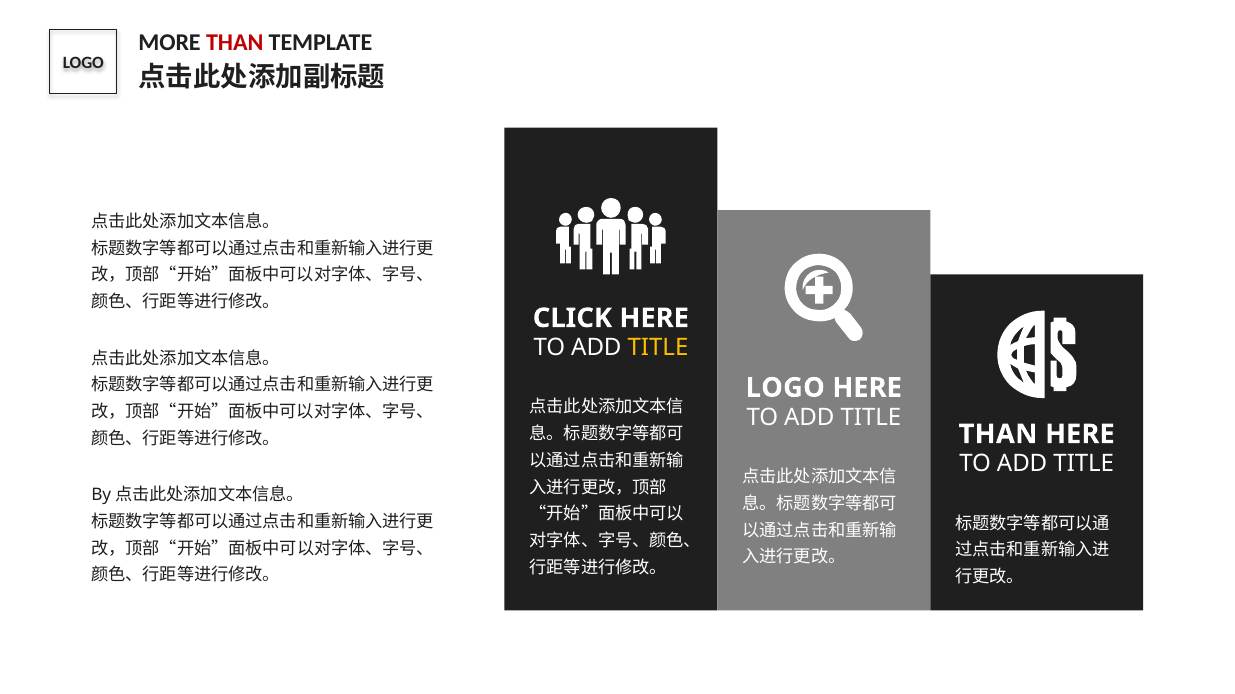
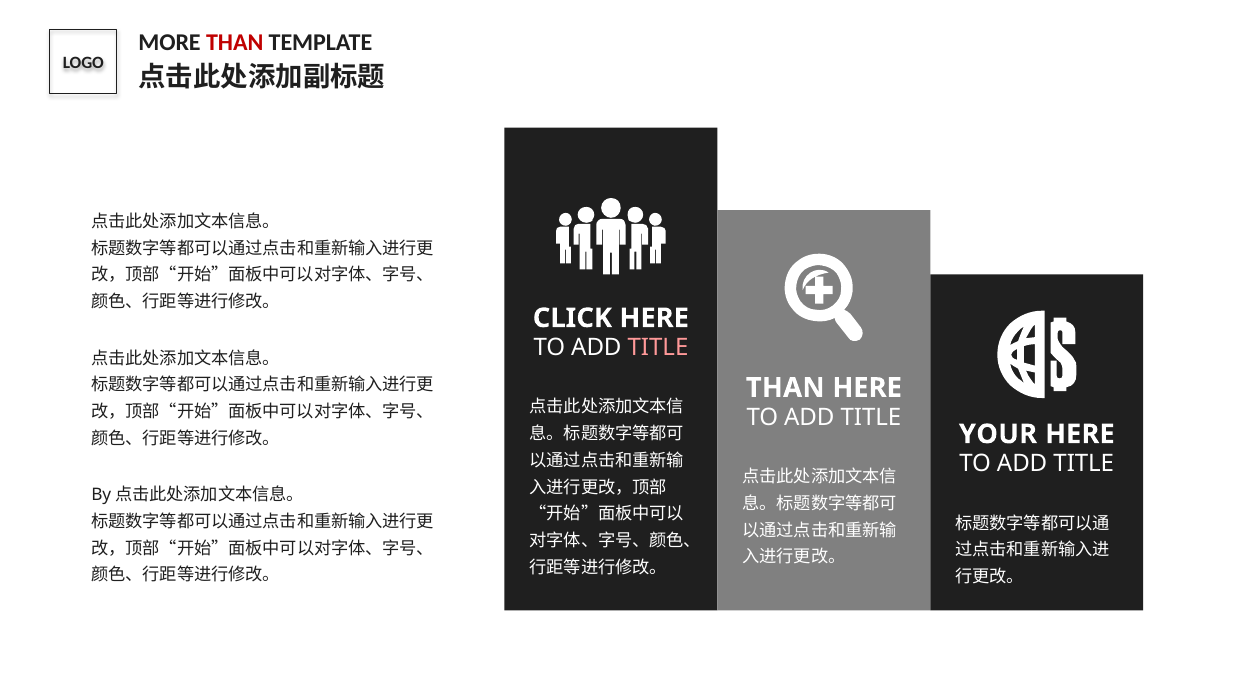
TITLE colour: yellow -> pink (658, 348)
LOGO: LOGO -> THAN (785, 388)
THAN: THAN -> YOUR (998, 435)
